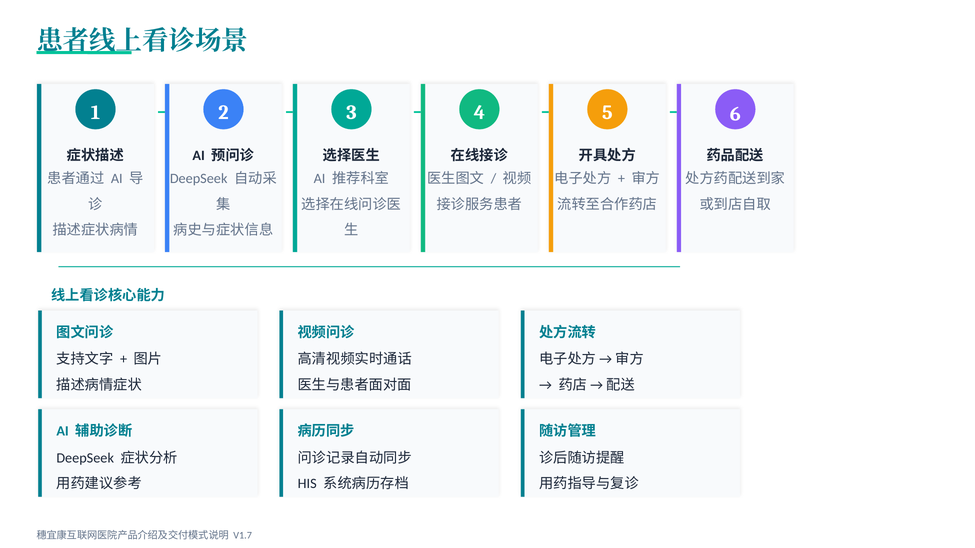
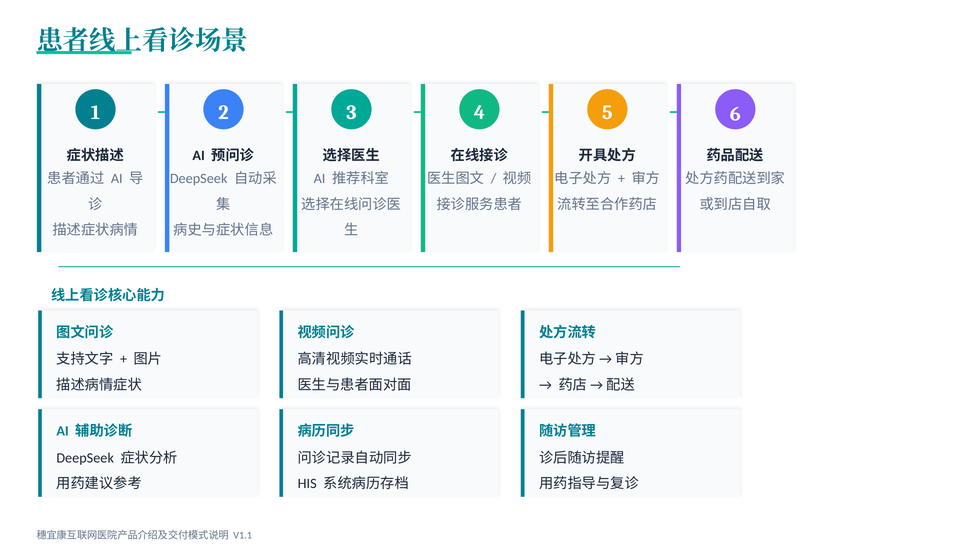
V1.7: V1.7 -> V1.1 (243, 536)
